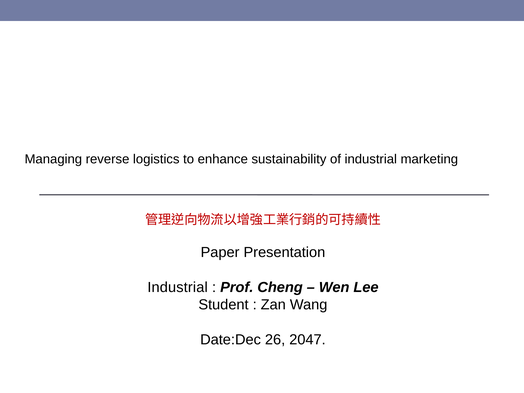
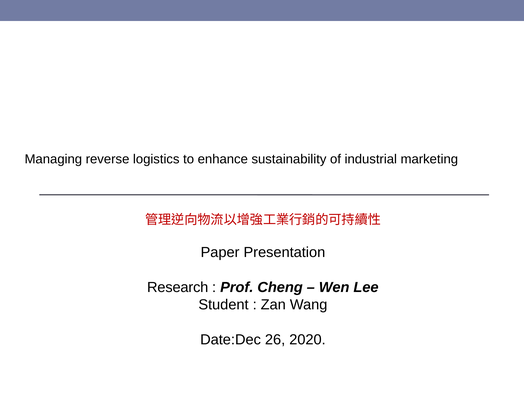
Industrial: Industrial -> Research (178, 287)
2047: 2047 -> 2020 (307, 340)
